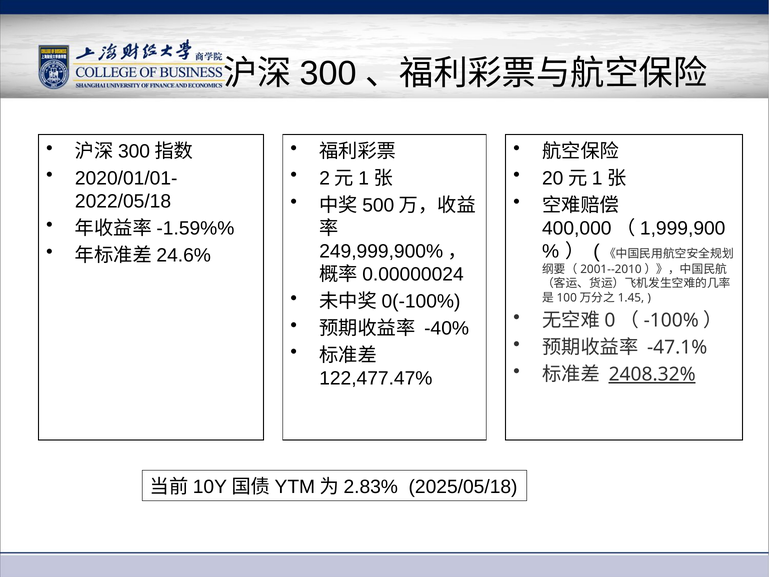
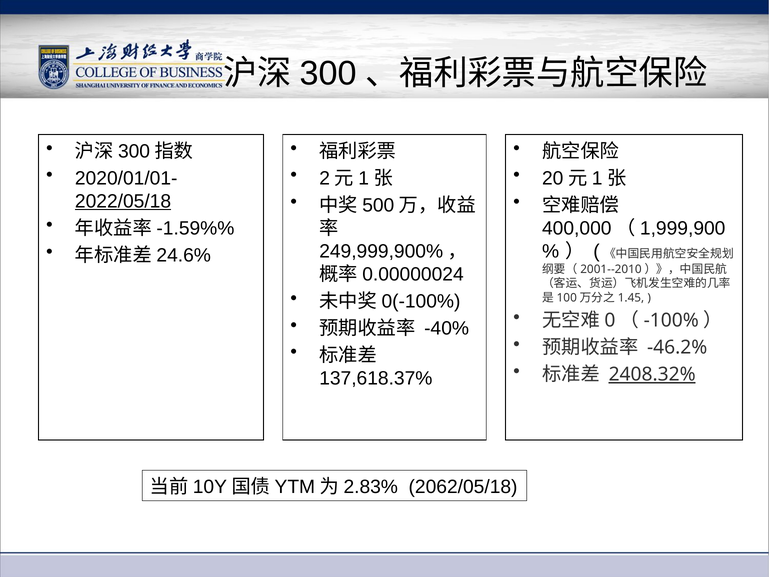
2022/05/18 underline: none -> present (123, 201)
-47.1%: -47.1% -> -46.2% (677, 347)
122,477.47%: 122,477.47% -> 137,618.37% (376, 378)
2025/05/18: 2025/05/18 -> 2062/05/18 (463, 487)
